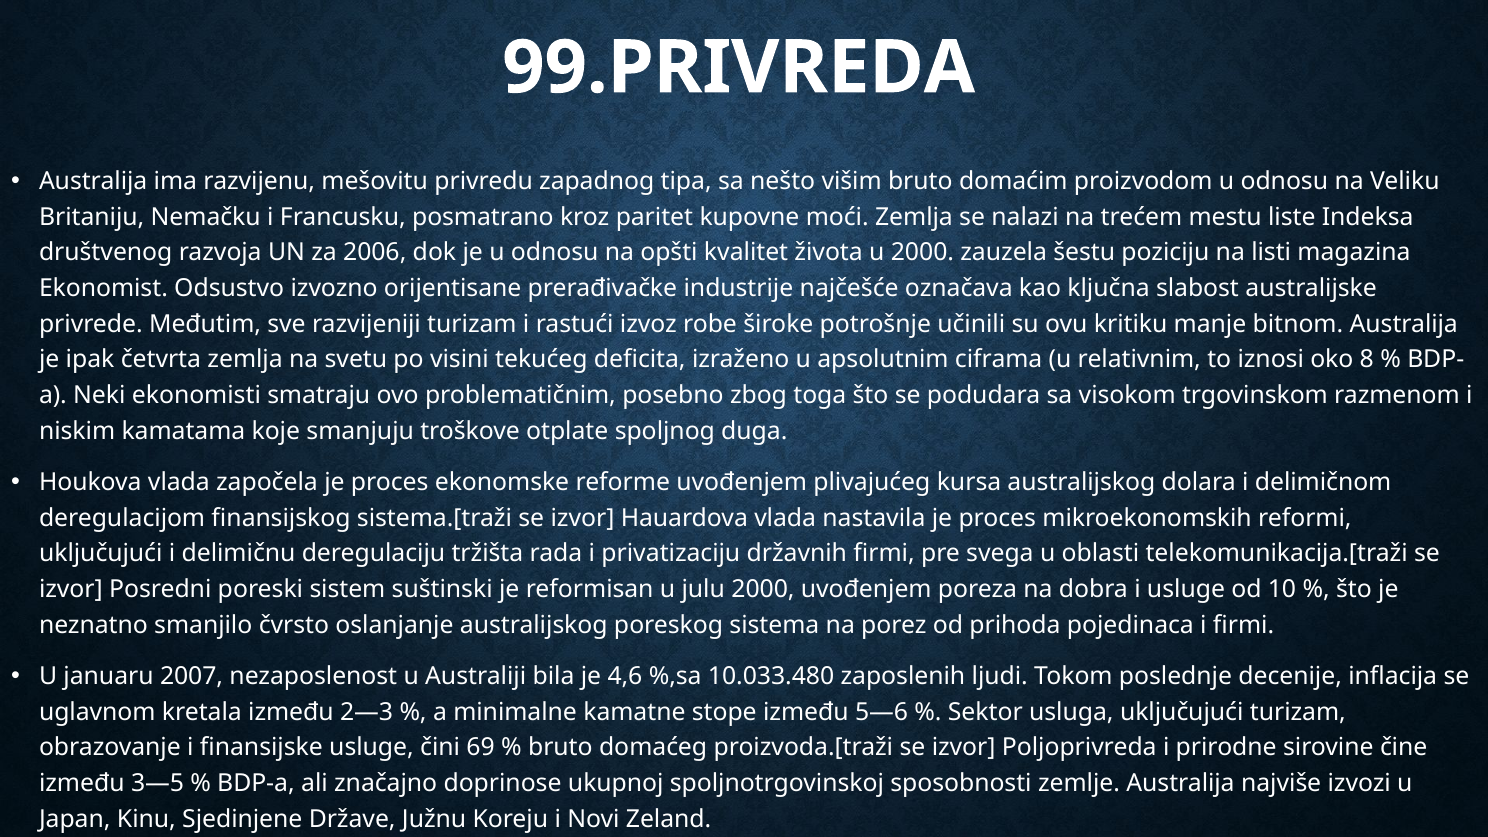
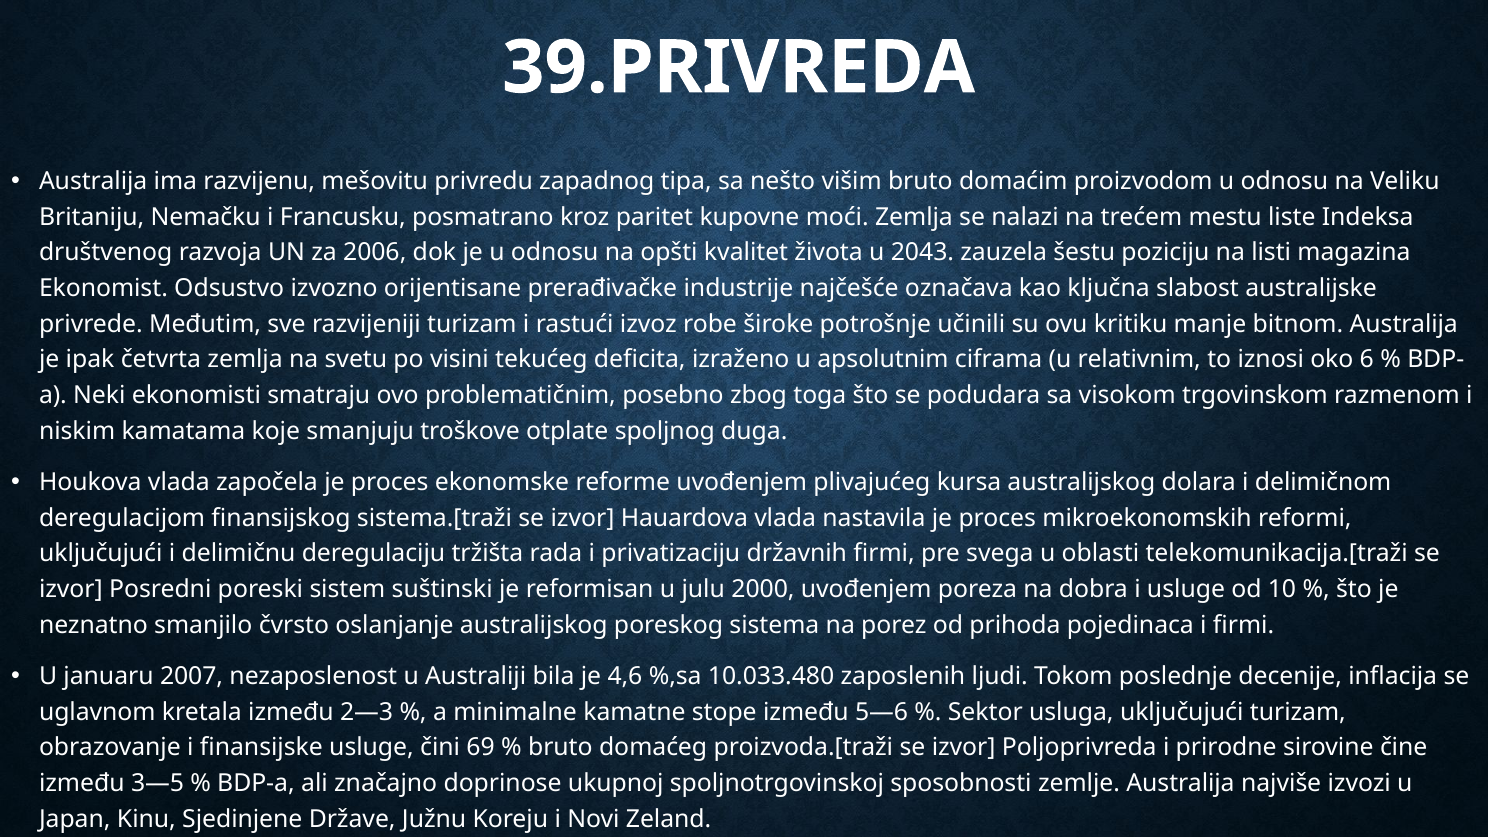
99.PRIVREDA: 99.PRIVREDA -> 39.PRIVREDA (739, 68)
u 2000: 2000 -> 2043 (922, 253)
8: 8 -> 6 (1367, 360)
